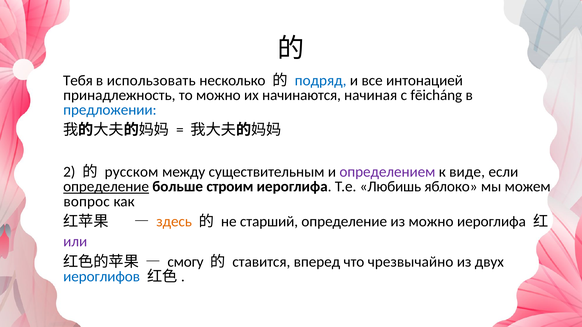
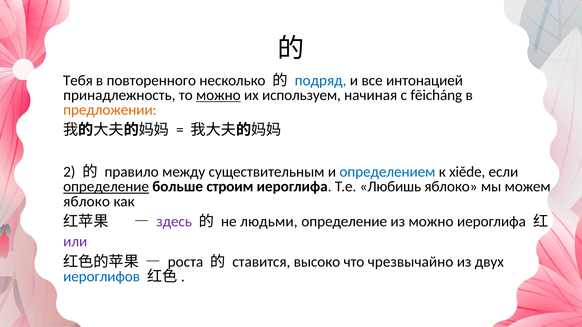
использовать: использовать -> повторенного (151, 81)
можно underline: none -> present (218, 95)
начинаются: начинаются -> используем (301, 95)
предложении colour: blue -> orange (110, 110)
русском: русском -> правило (132, 172)
определением colour: purple -> blue (387, 172)
виде: виде -> xiěde (467, 172)
вопрос: вопрос -> яблоко (87, 202)
здесь colour: orange -> purple (174, 222)
старший: старший -> людьми (269, 222)
смогу: смогу -> роста (185, 262)
вперед: вперед -> высоко (317, 262)
